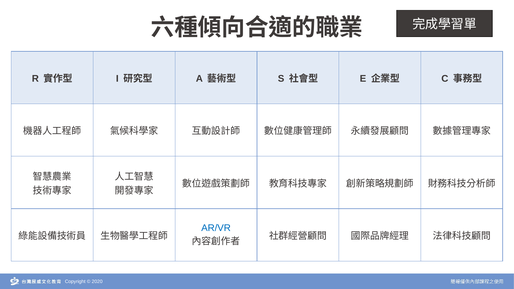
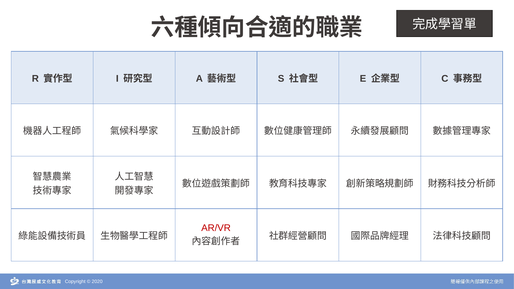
AR/VR colour: blue -> red (216, 228)
